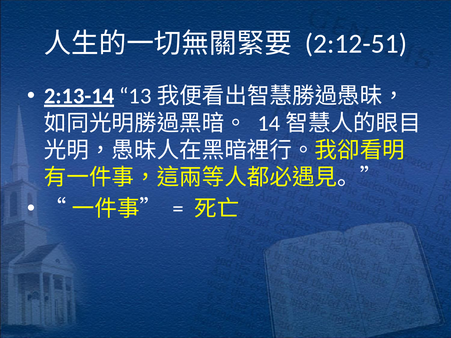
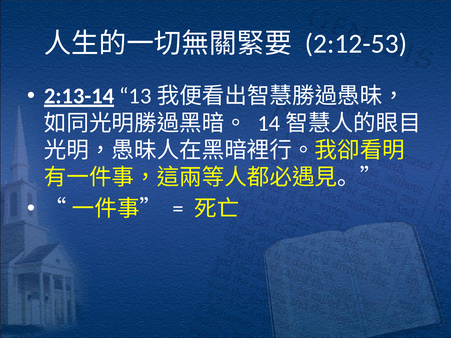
2:12-51: 2:12-51 -> 2:12-53 (356, 44)
